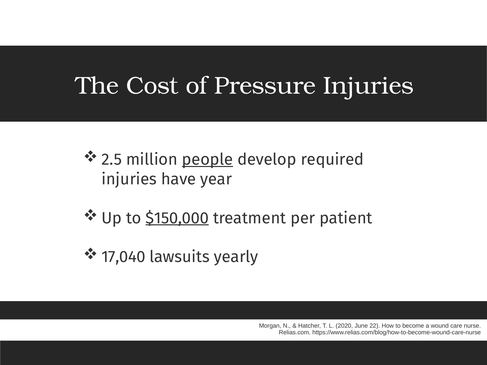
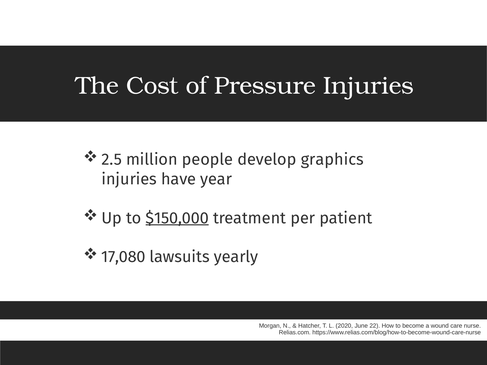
people underline: present -> none (208, 160)
required: required -> graphics (332, 160)
17,040: 17,040 -> 17,080 (123, 257)
